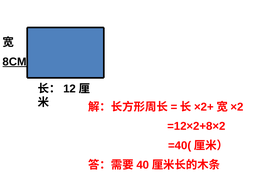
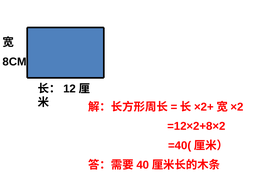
8CM underline: present -> none (15, 62)
